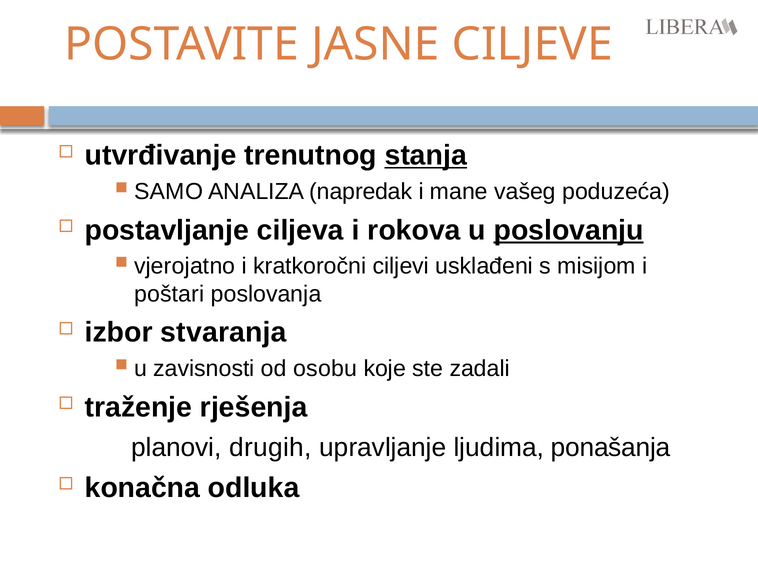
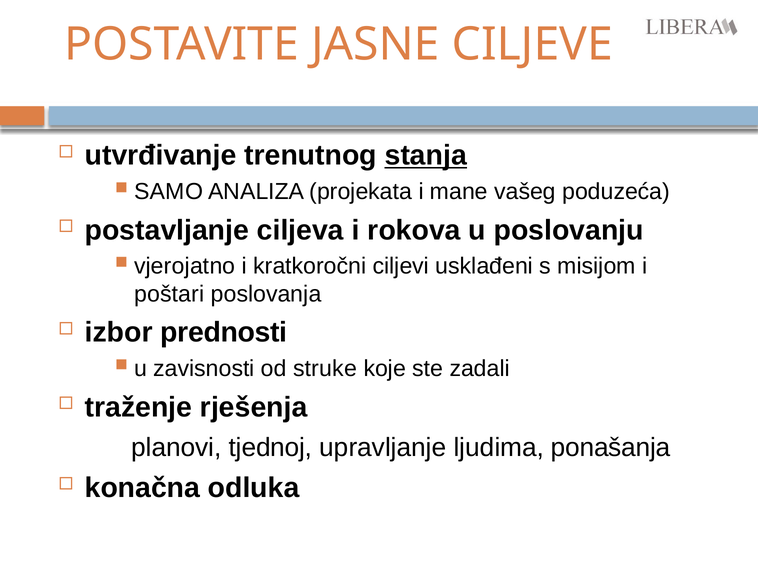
napredak: napredak -> projekata (361, 191)
poslovanju underline: present -> none (569, 230)
stvaranja: stvaranja -> prednosti (224, 332)
osobu: osobu -> struke (325, 368)
drugih: drugih -> tjednoj (271, 447)
